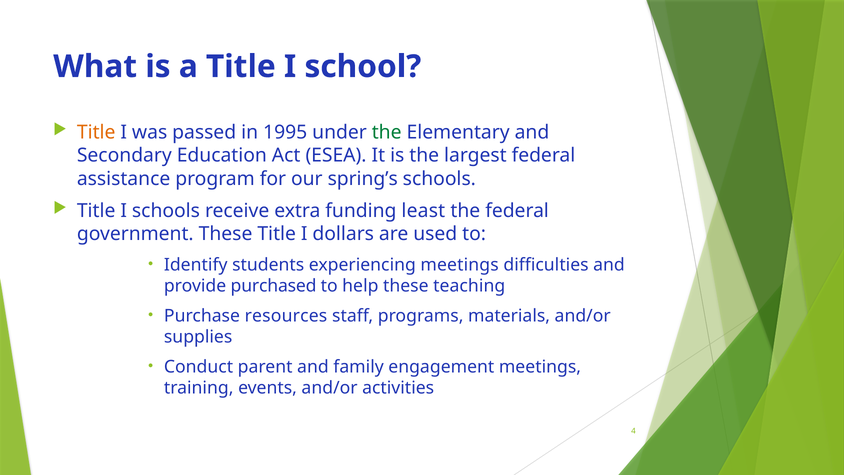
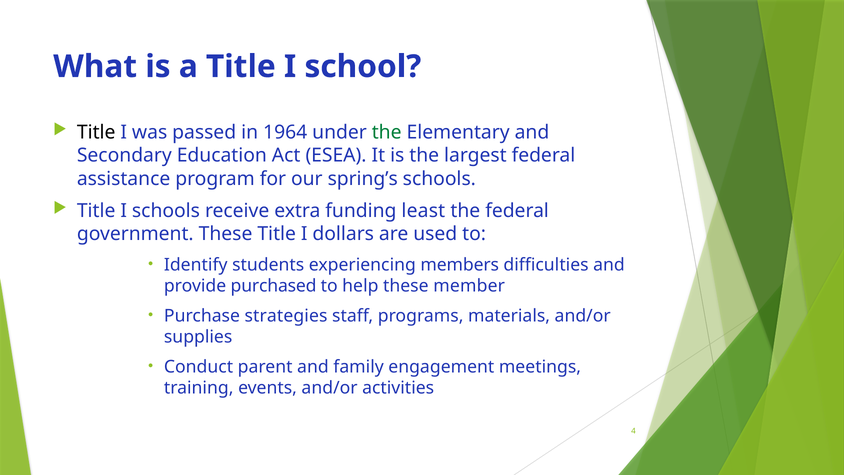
Title colour: orange -> black (96, 132)
1995: 1995 -> 1964 (285, 132)
experiencing meetings: meetings -> members (460, 265)
teaching: teaching -> member (469, 286)
resources: resources -> strategies (286, 316)
